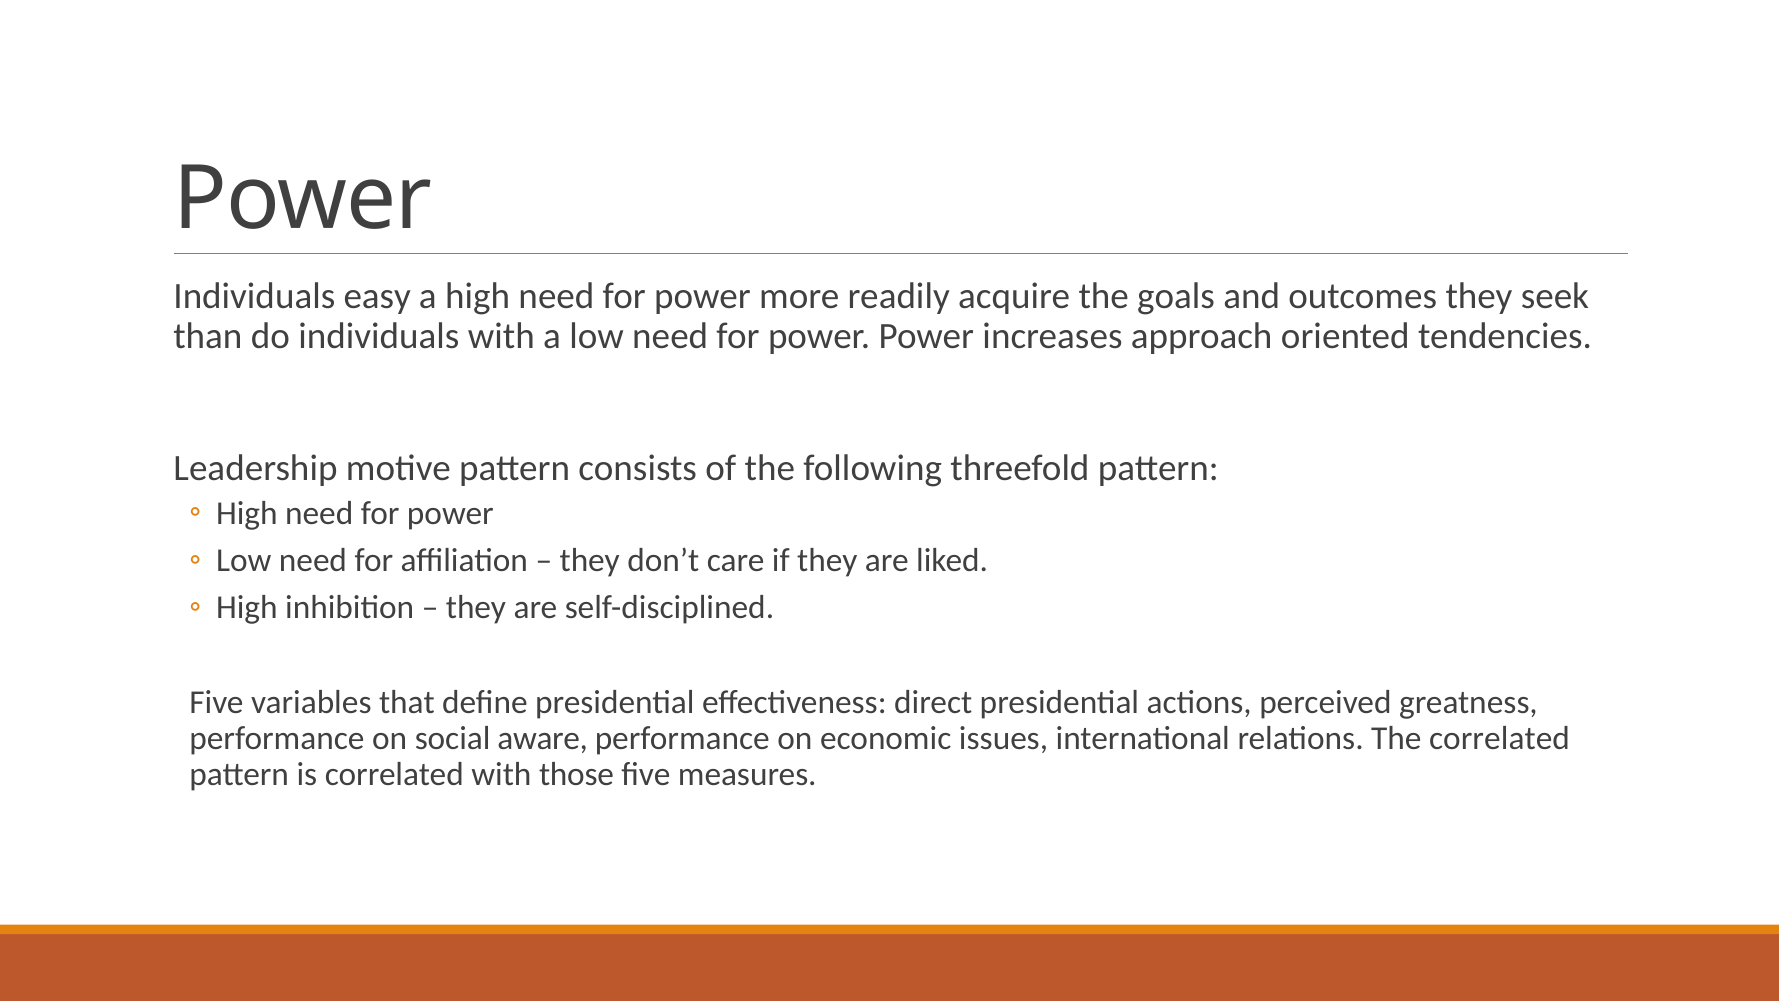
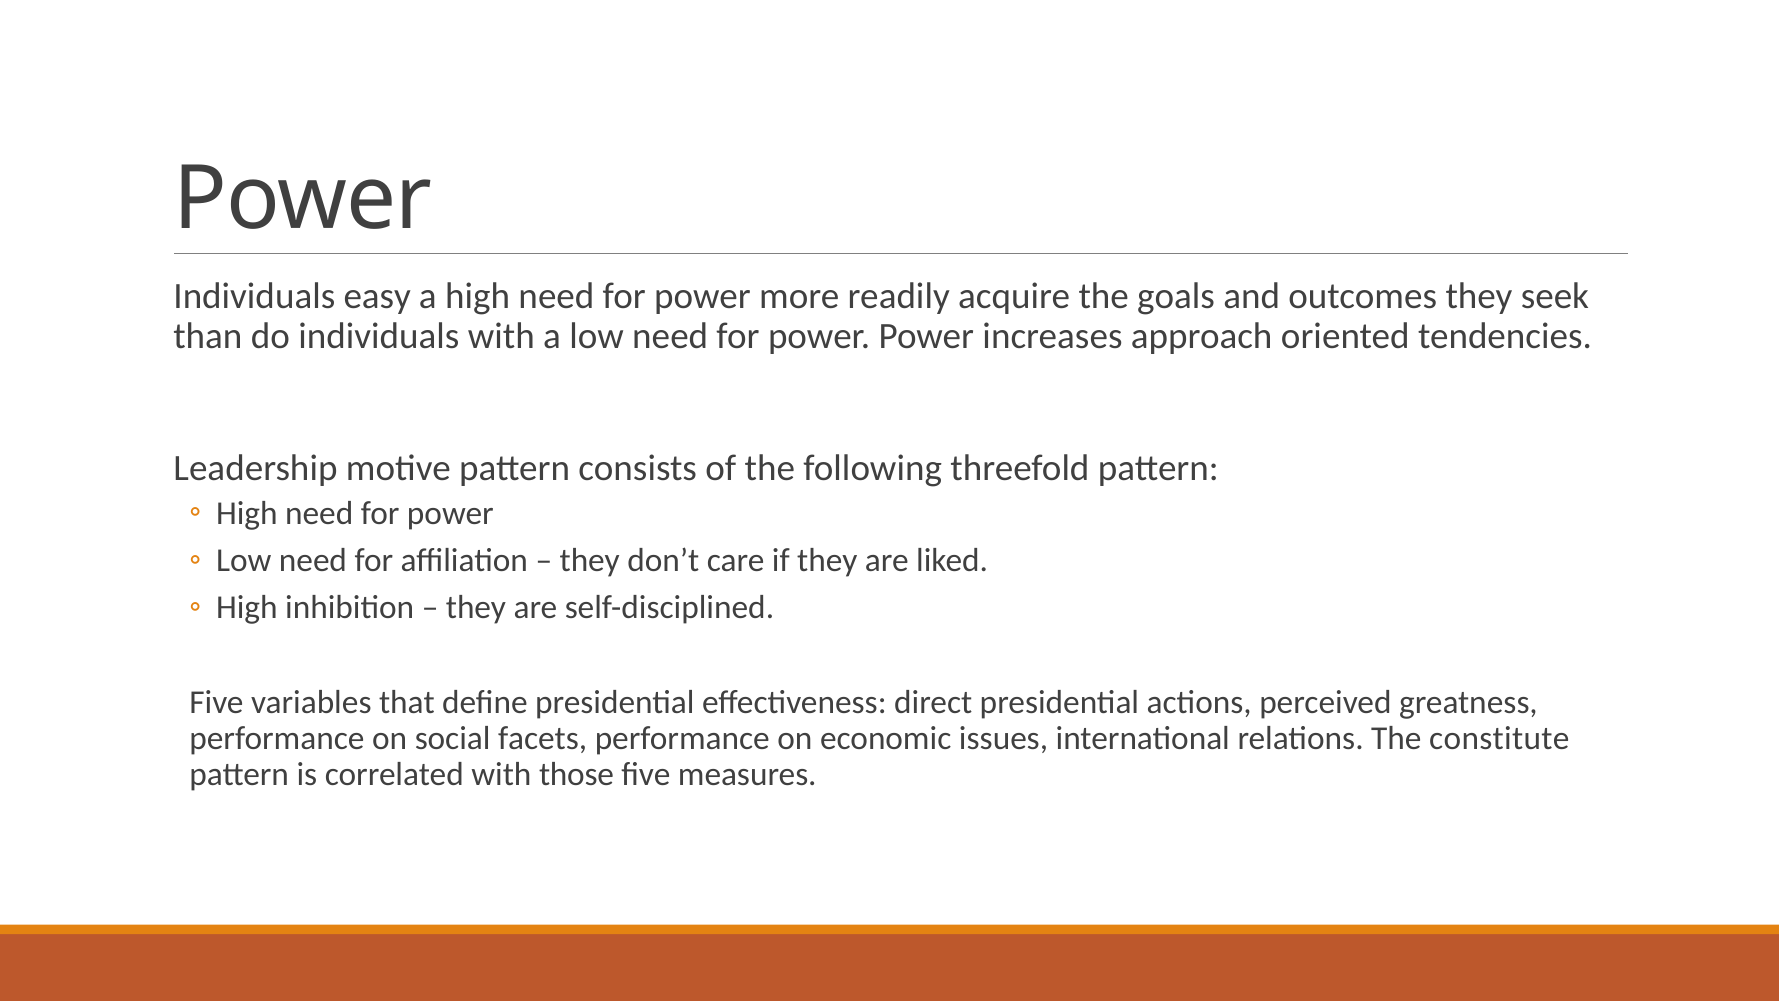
aware: aware -> facets (543, 738)
The correlated: correlated -> constitute (1499, 738)
